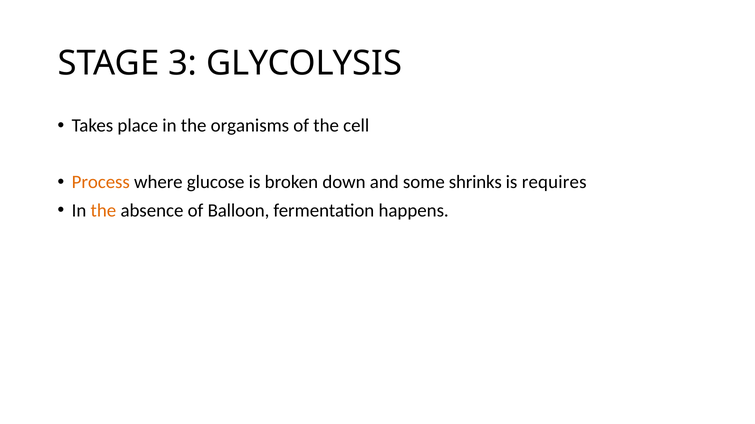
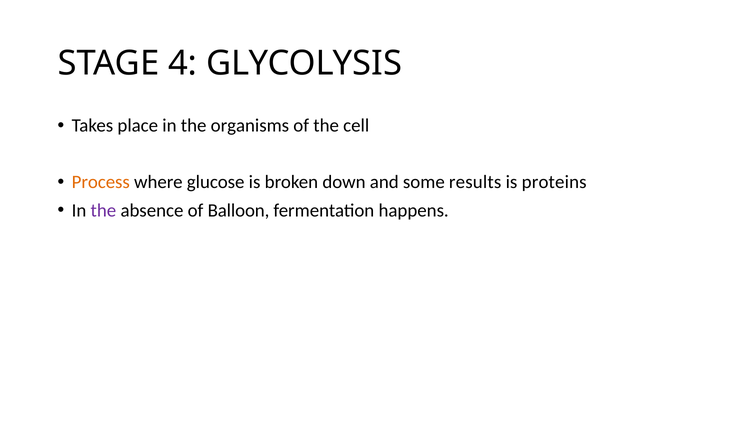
3: 3 -> 4 (183, 63)
shrinks: shrinks -> results (475, 182)
requires: requires -> proteins (554, 182)
the colour: orange -> purple (103, 211)
